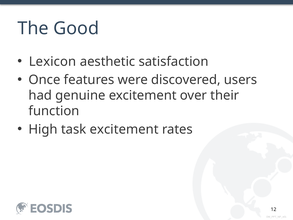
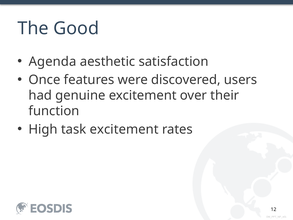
Lexicon: Lexicon -> Agenda (53, 61)
